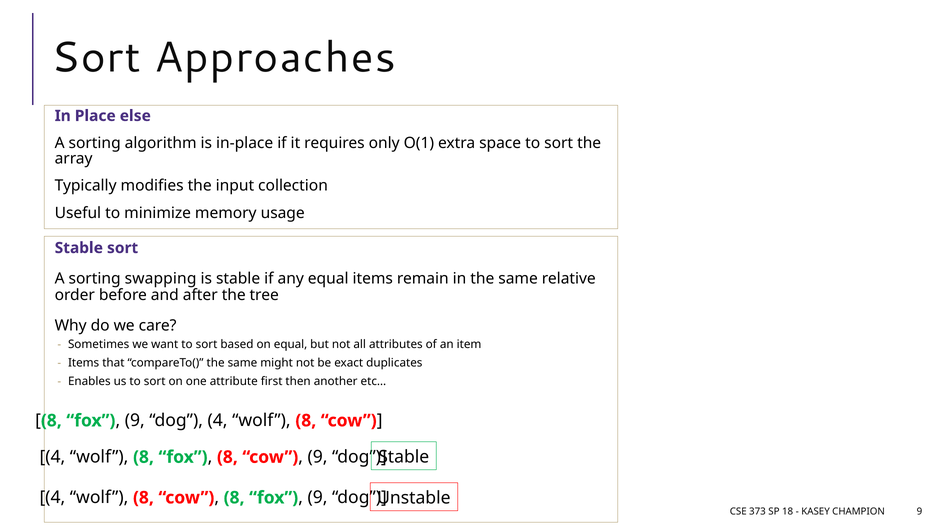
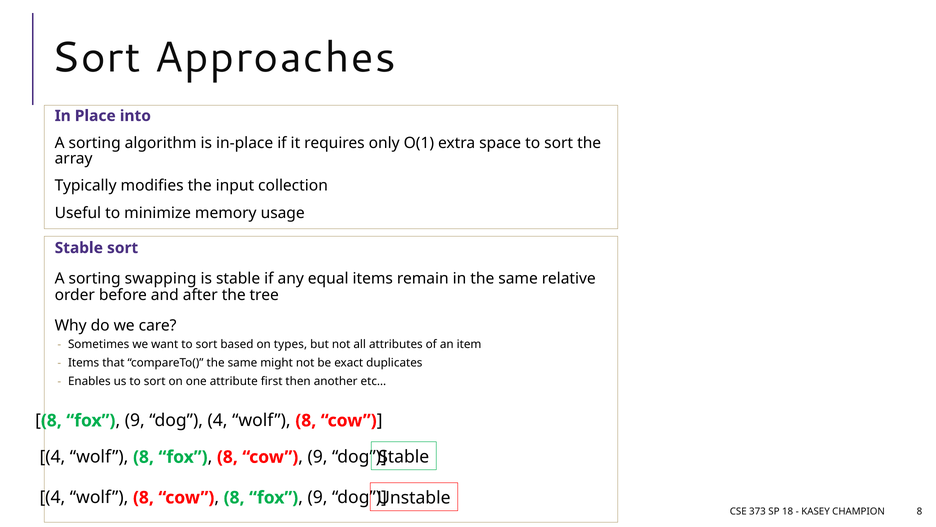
else: else -> into (135, 116)
on equal: equal -> types (291, 344)
CHAMPION 9: 9 -> 8 (919, 511)
